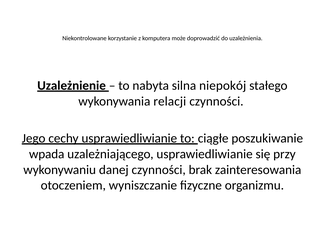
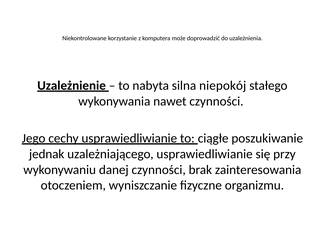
relacji: relacji -> nawet (170, 102)
wpada: wpada -> jednak (47, 155)
